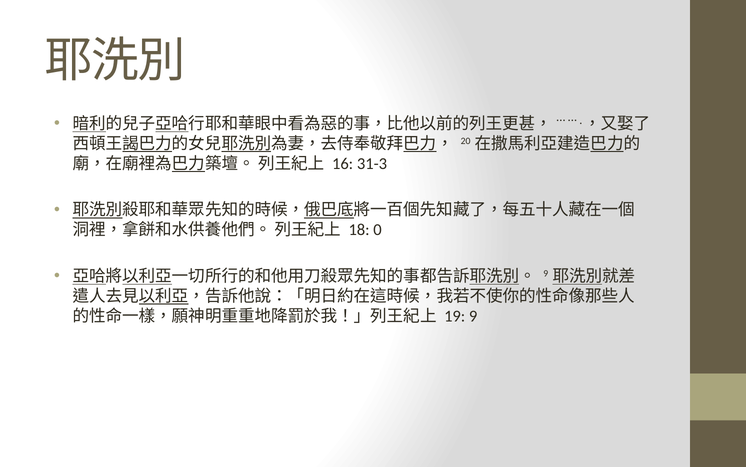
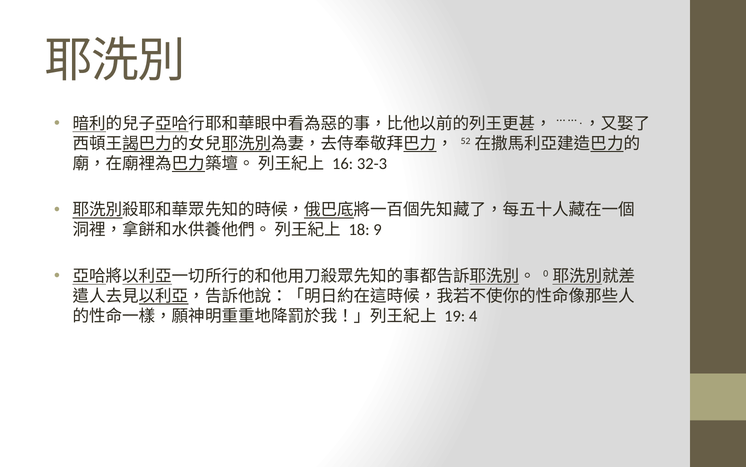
20: 20 -> 52 (466, 141)
31-3: 31-3 -> 32-3 (372, 163)
0: 0 -> 9 (378, 229)
9: 9 -> 0 (546, 273)
19 9: 9 -> 4 (473, 316)
